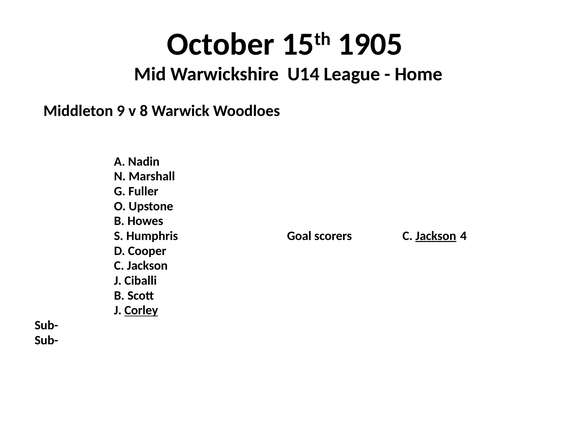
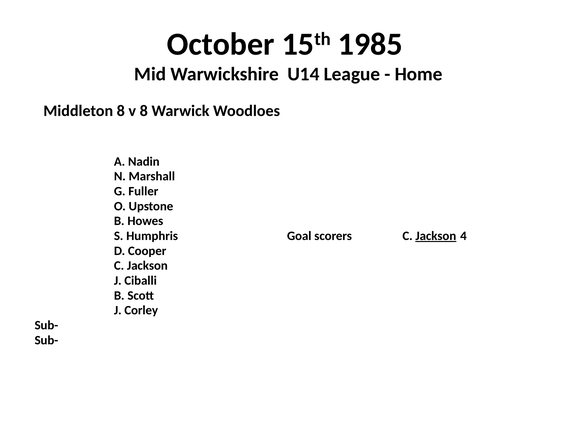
1905: 1905 -> 1985 (370, 44)
Middleton 9: 9 -> 8 (121, 111)
Corley underline: present -> none (141, 310)
